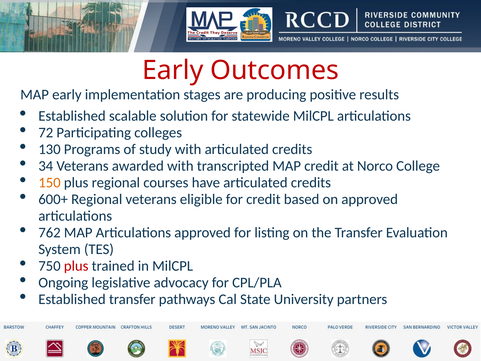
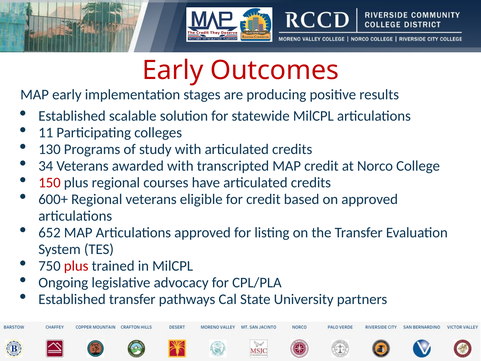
72: 72 -> 11 (46, 133)
150 colour: orange -> red (50, 183)
762: 762 -> 652 (50, 233)
